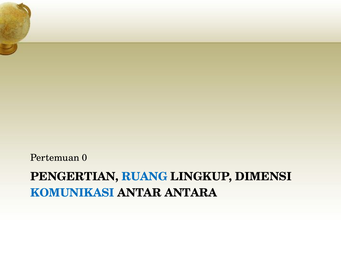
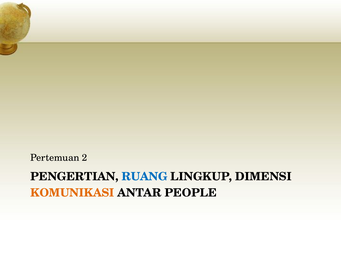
0: 0 -> 2 (85, 158)
KOMUNIKASI colour: blue -> orange (72, 193)
ANTARA: ANTARA -> PEOPLE (191, 193)
